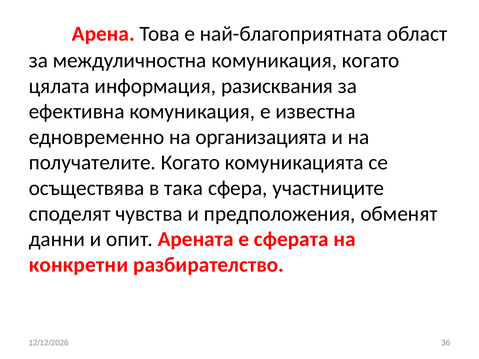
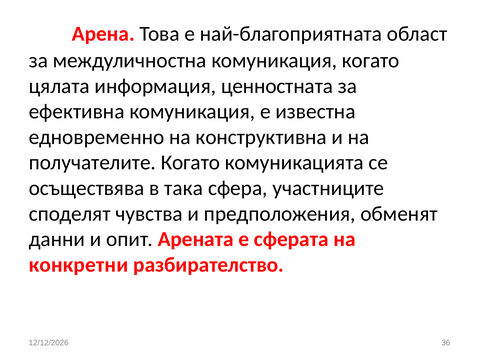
разисквания: разисквания -> ценностната (277, 86)
организацията: организацията -> конструктивна (261, 137)
